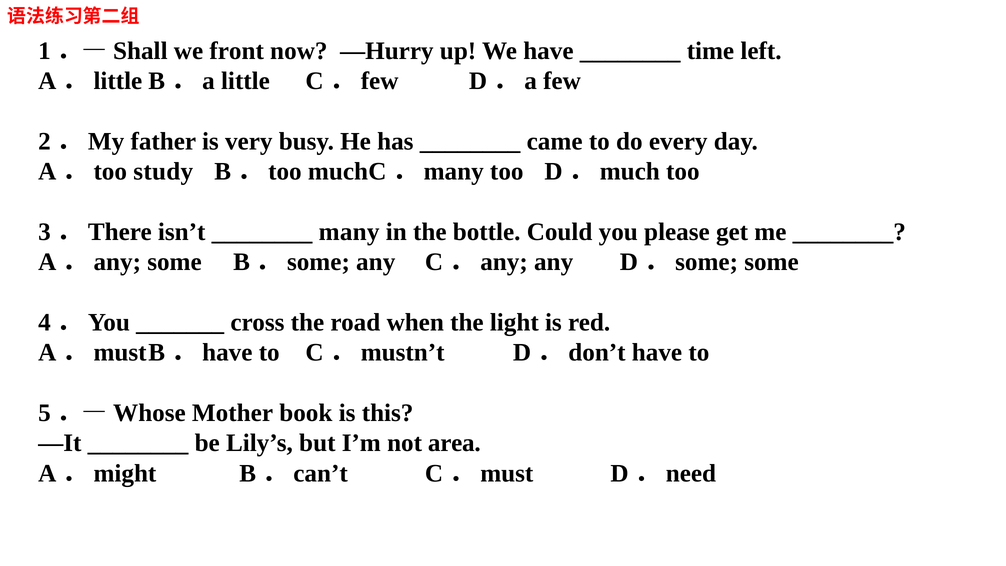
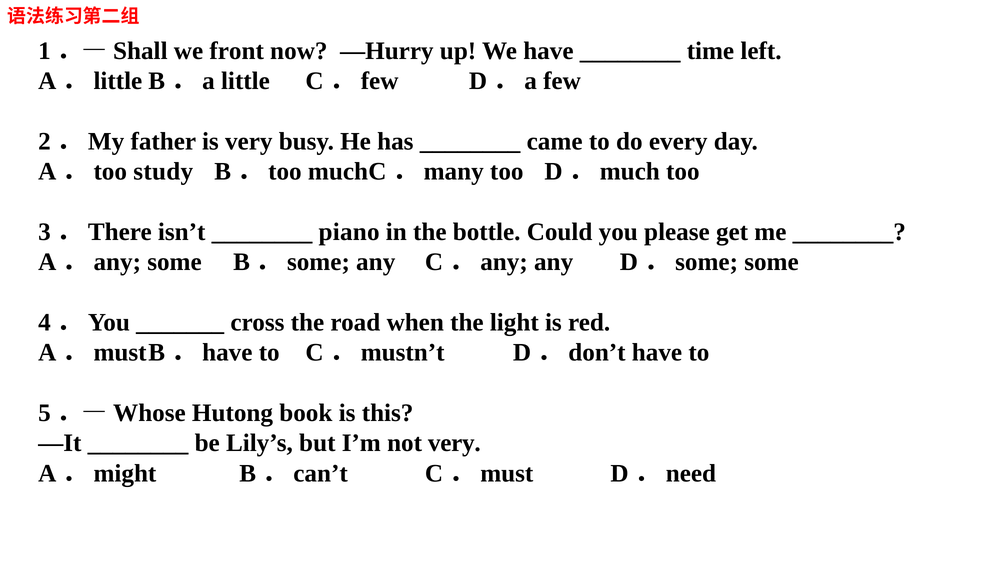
many: many -> piano (349, 232)
Mother: Mother -> Hutong (233, 413)
not area: area -> very (454, 443)
